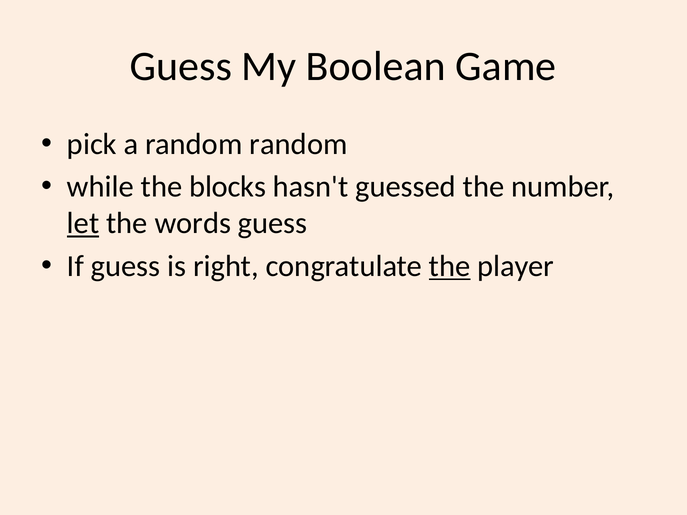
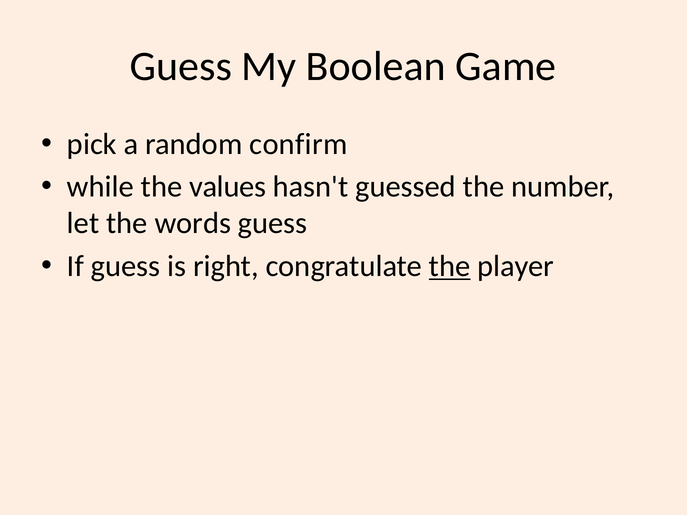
random random: random -> confirm (298, 144)
blocks: blocks -> values (228, 187)
let underline: present -> none (83, 224)
